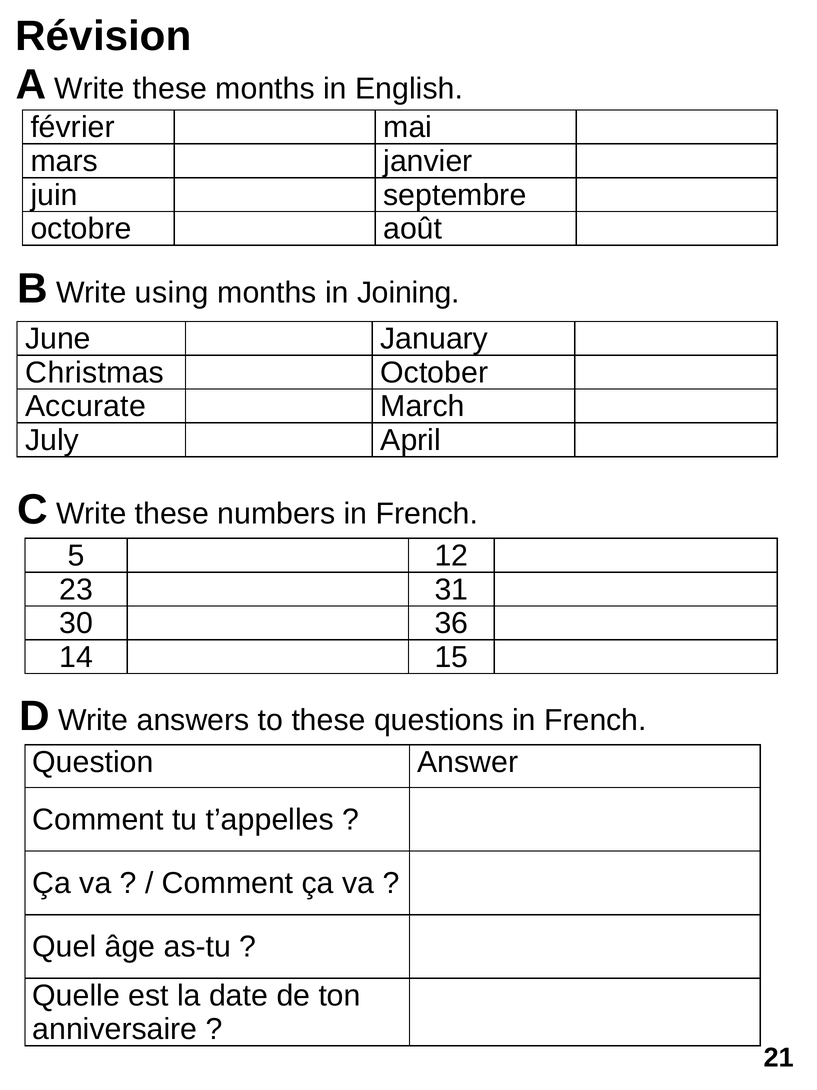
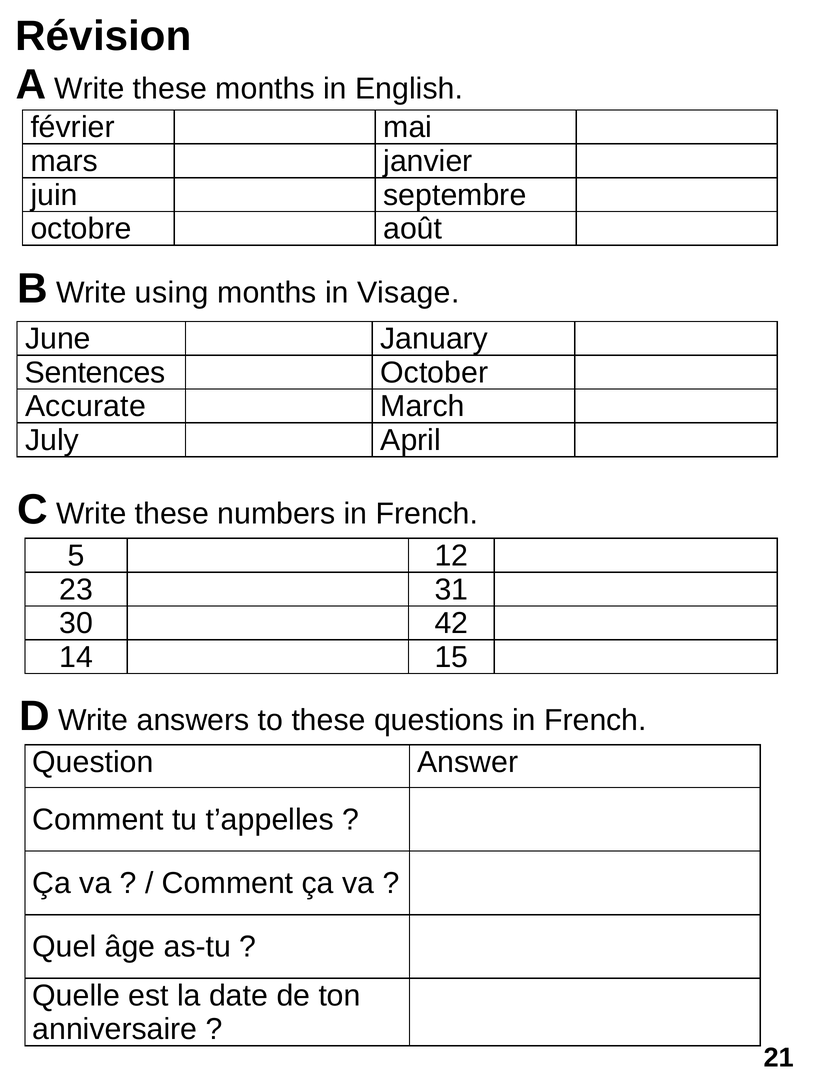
Joining: Joining -> Visage (408, 292)
Christmas: Christmas -> Sentences (95, 372)
36: 36 -> 42 (451, 623)
